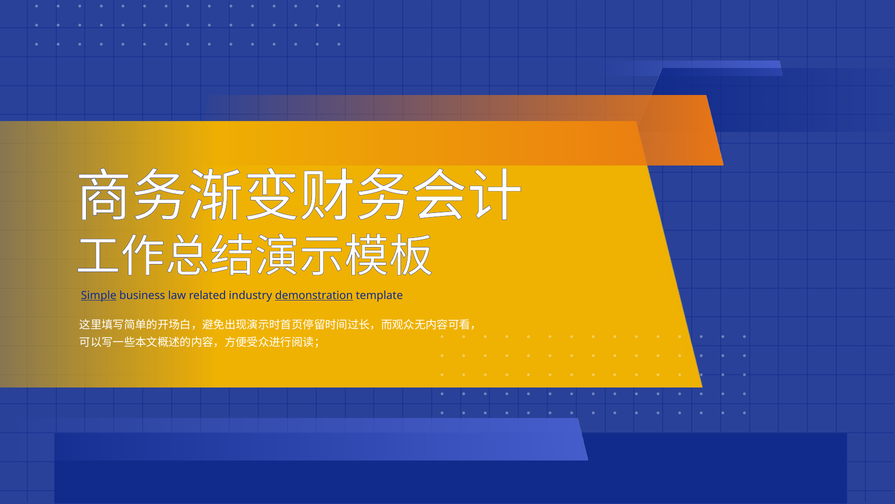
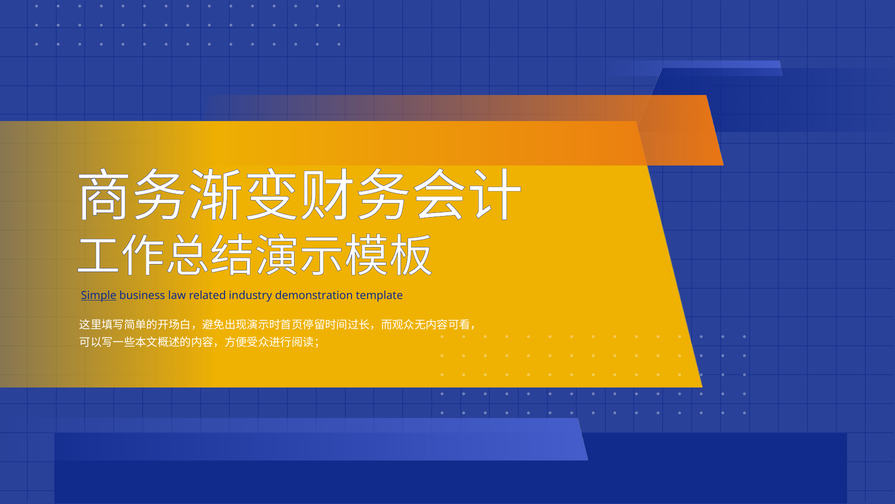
demonstration underline: present -> none (314, 295)
